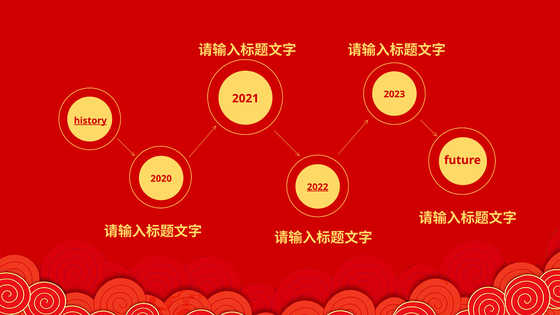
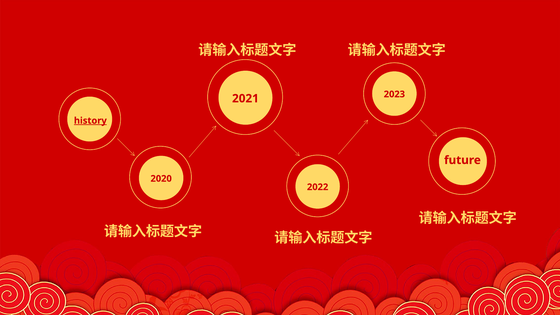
2022 underline: present -> none (318, 187)
